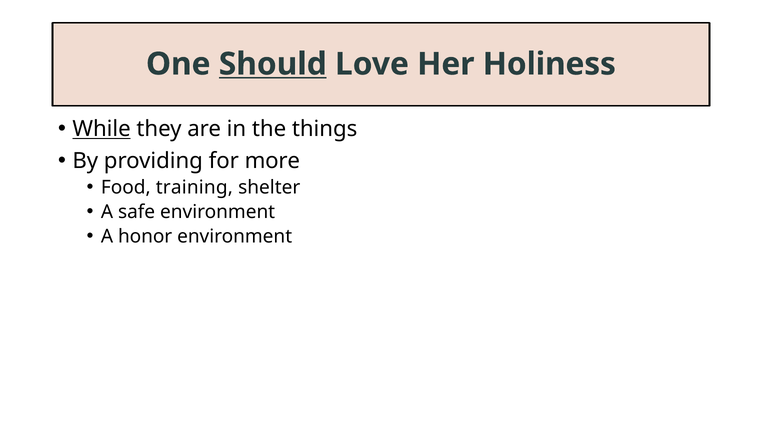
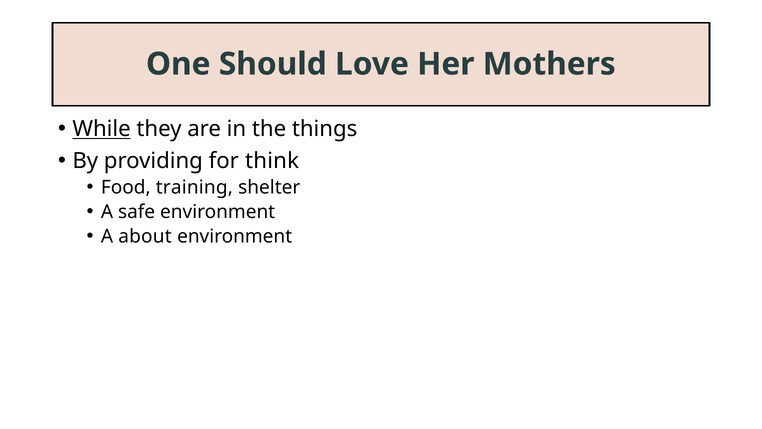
Should underline: present -> none (273, 64)
Holiness: Holiness -> Mothers (549, 64)
more: more -> think (272, 161)
honor: honor -> about (145, 236)
